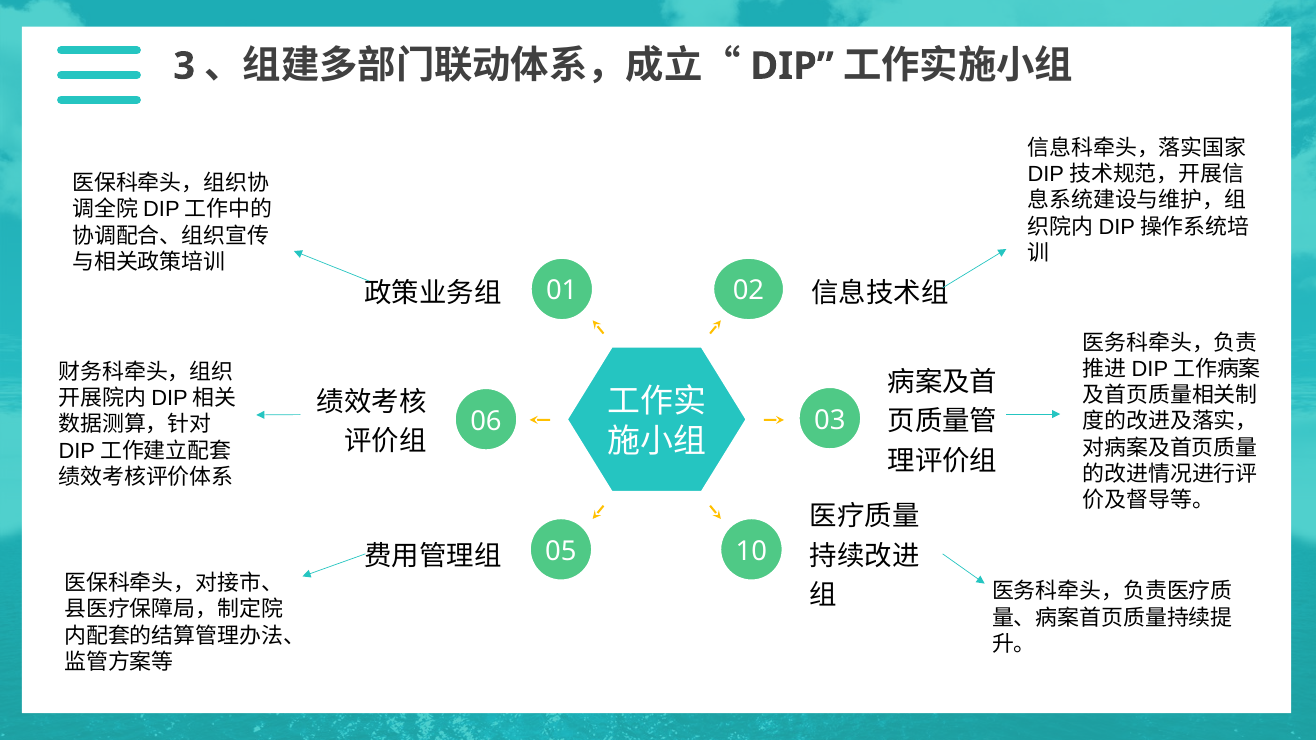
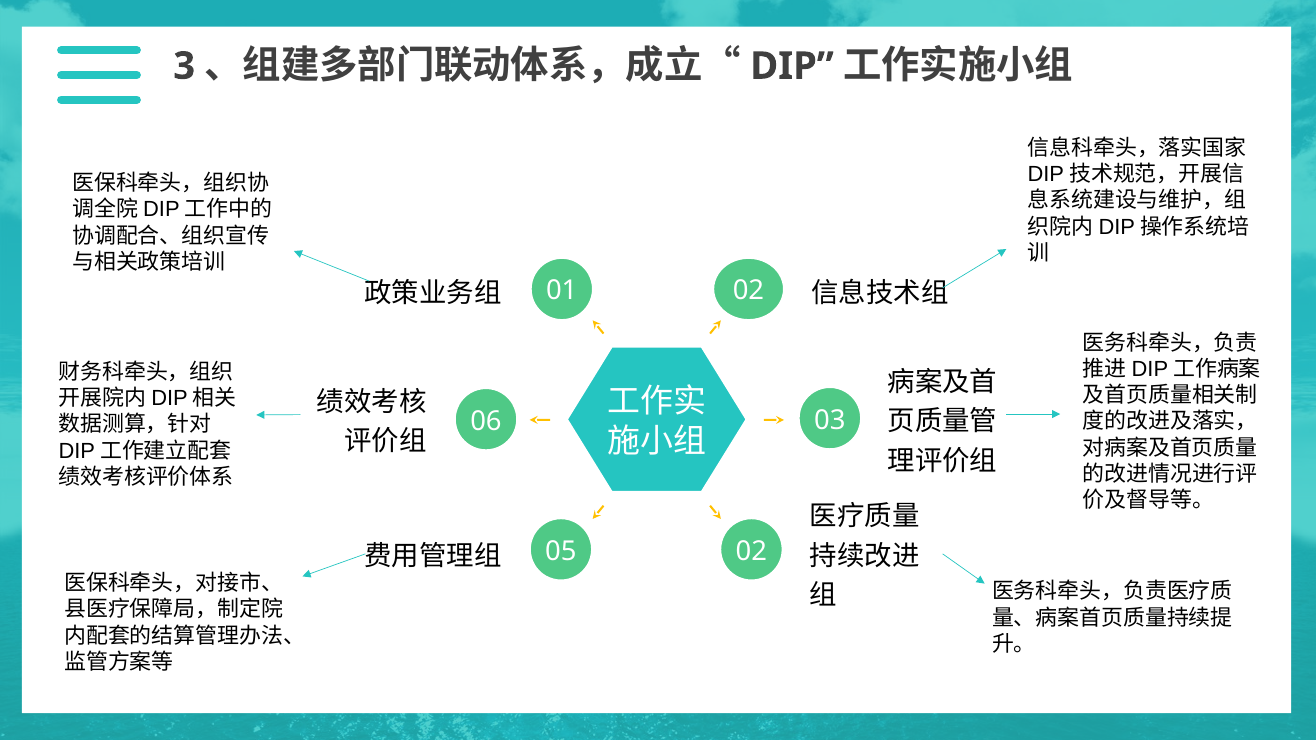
05 10: 10 -> 02 (751, 551)
